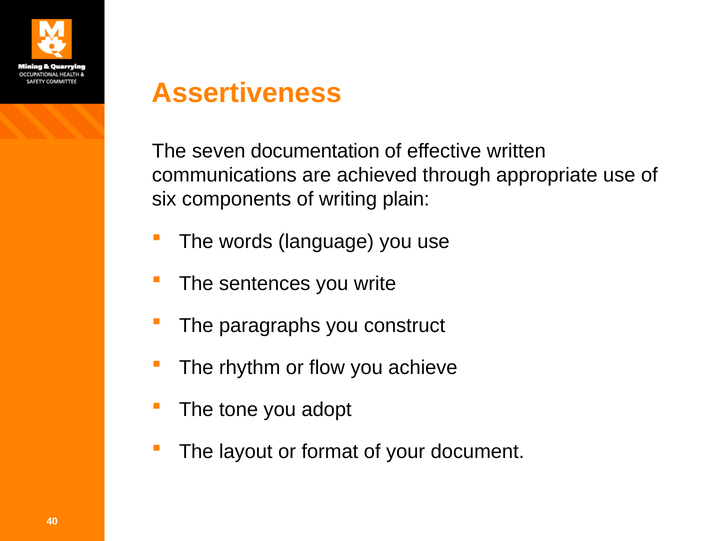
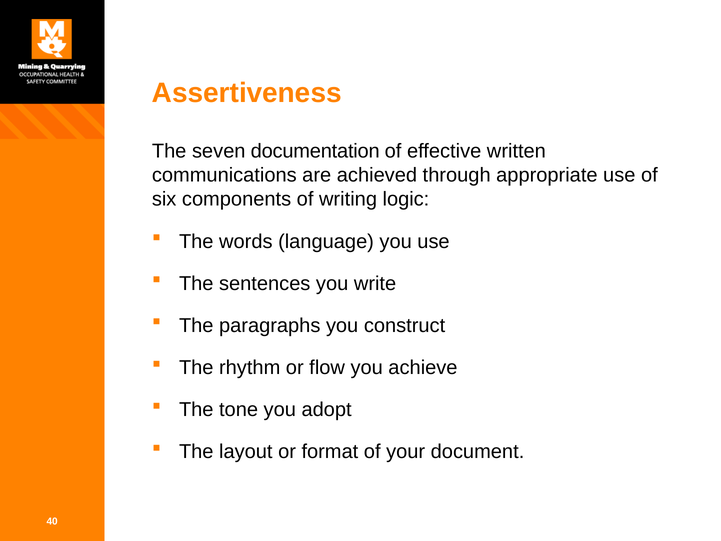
plain: plain -> logic (406, 199)
